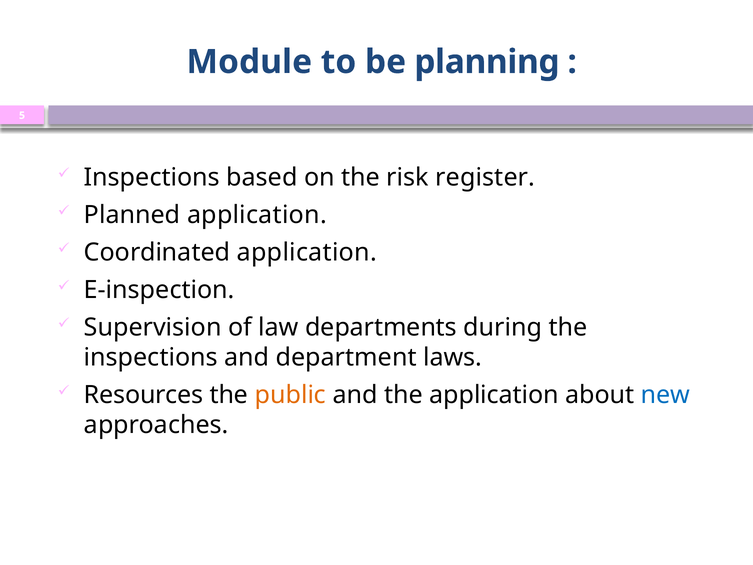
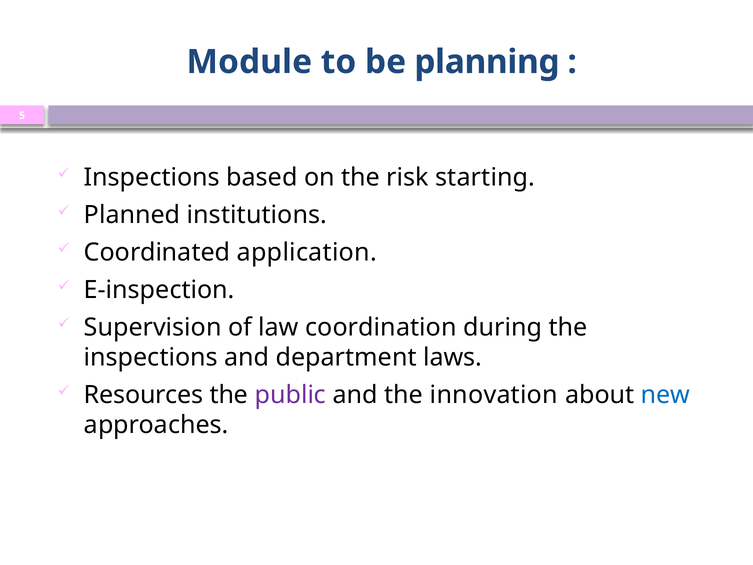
register: register -> starting (485, 177)
Planned application: application -> institutions (257, 215)
departments: departments -> coordination (381, 327)
public colour: orange -> purple (290, 395)
the application: application -> innovation (494, 395)
